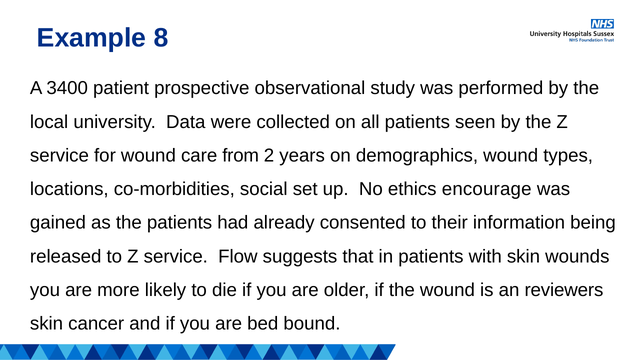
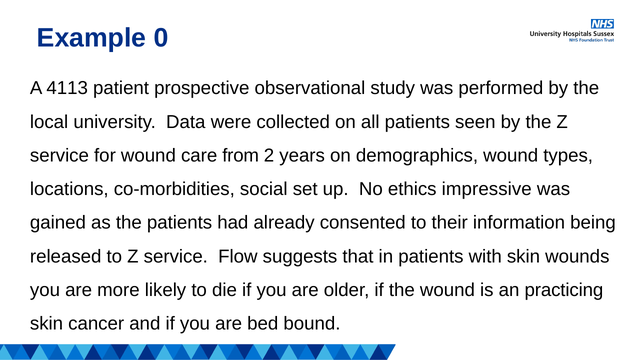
8: 8 -> 0 (161, 38)
3400: 3400 -> 4113 (67, 88)
encourage: encourage -> impressive (487, 189)
reviewers: reviewers -> practicing (564, 290)
